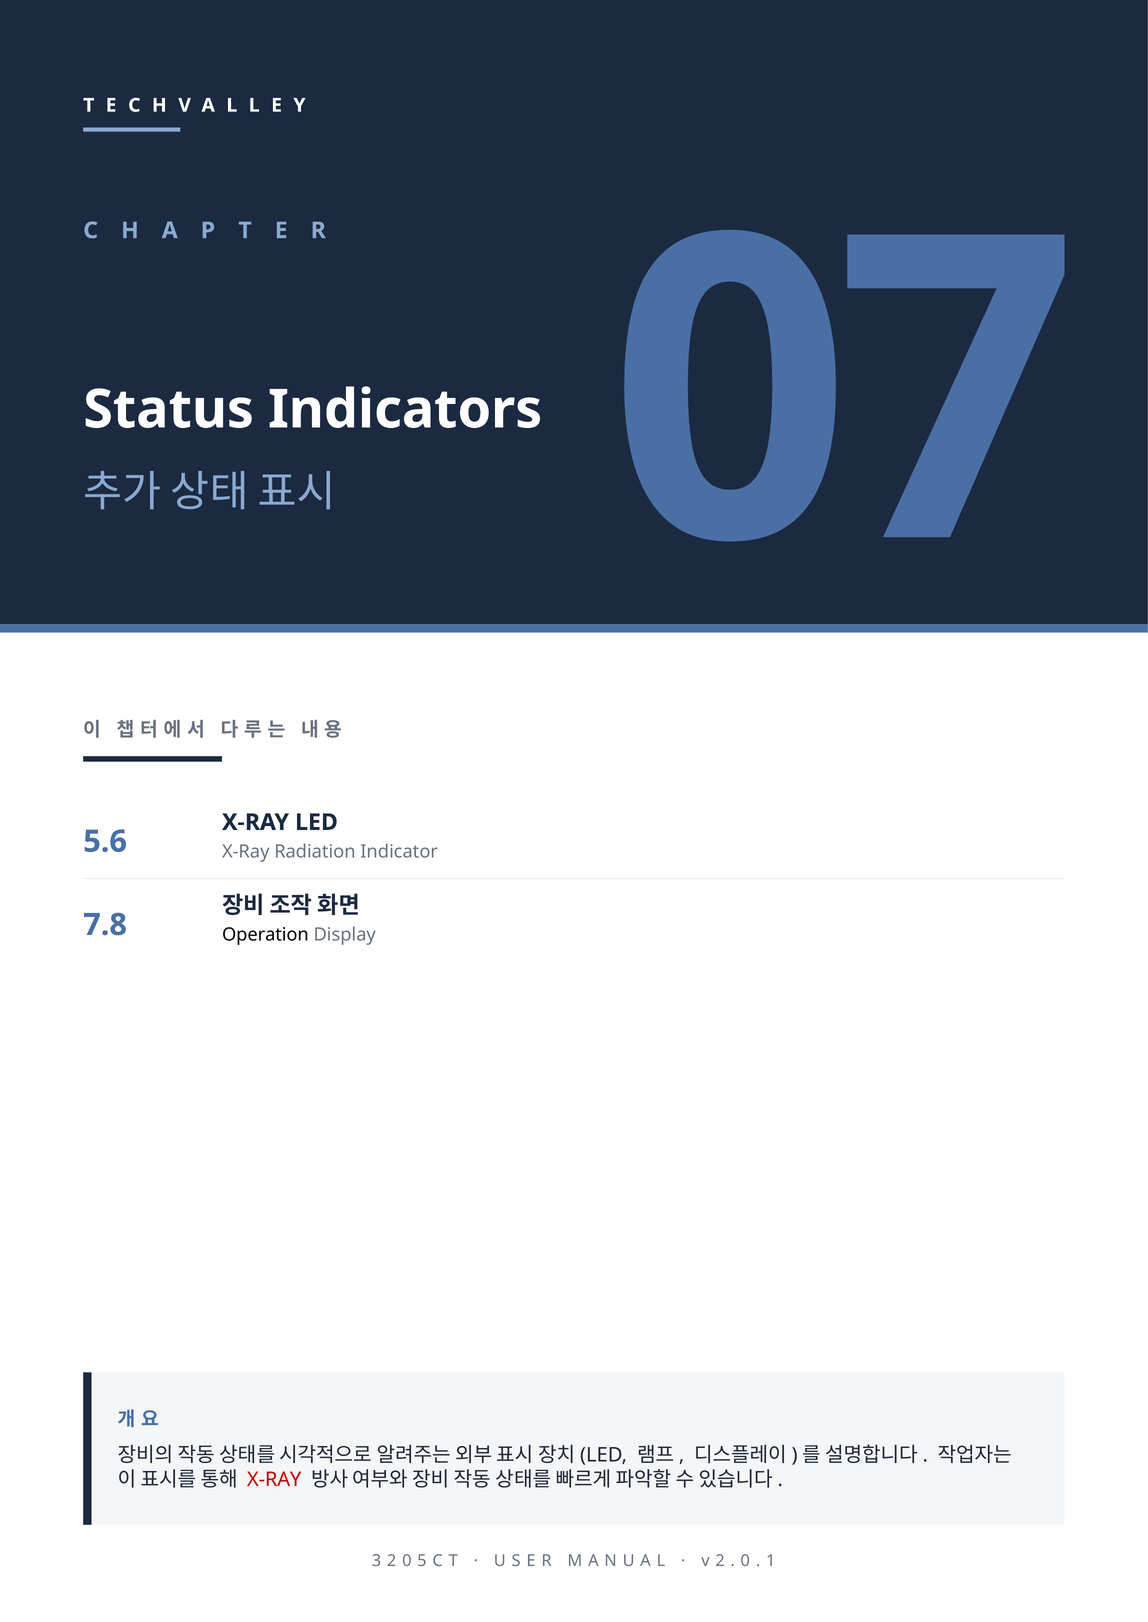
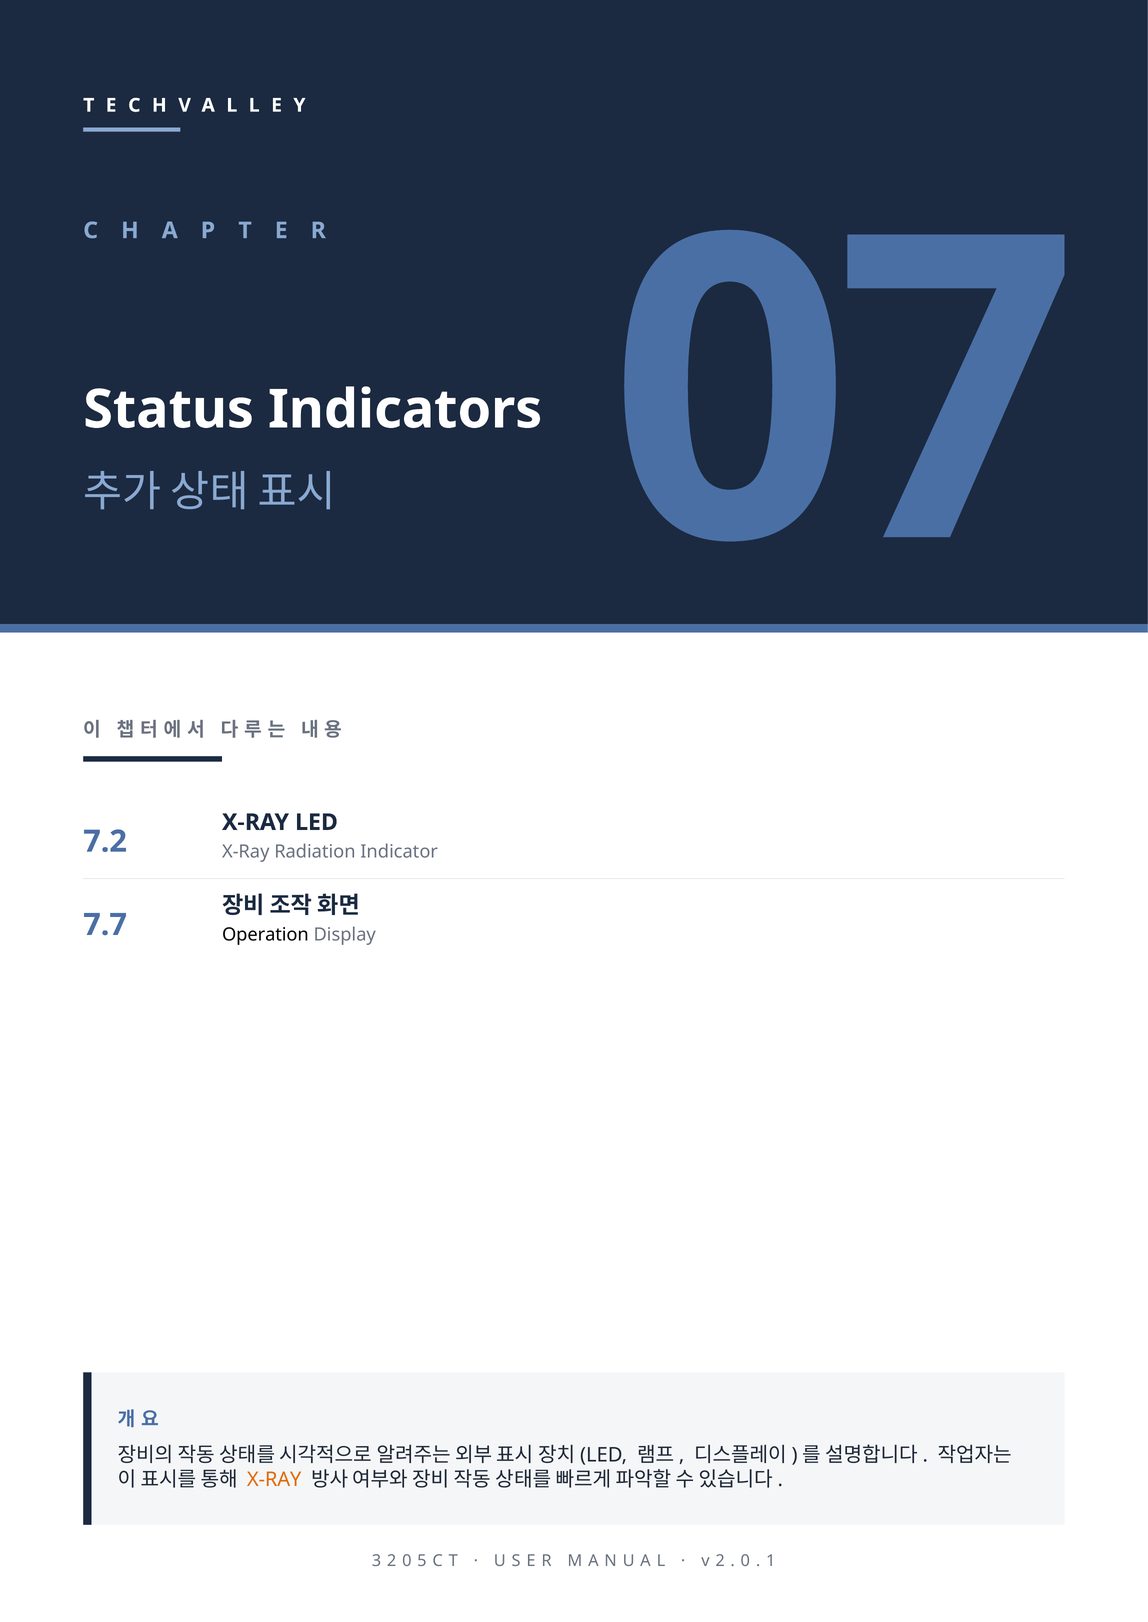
5.6: 5.6 -> 7.2 (105, 842)
7.8: 7.8 -> 7.7 (105, 925)
X-RAY colour: red -> orange (274, 1480)
